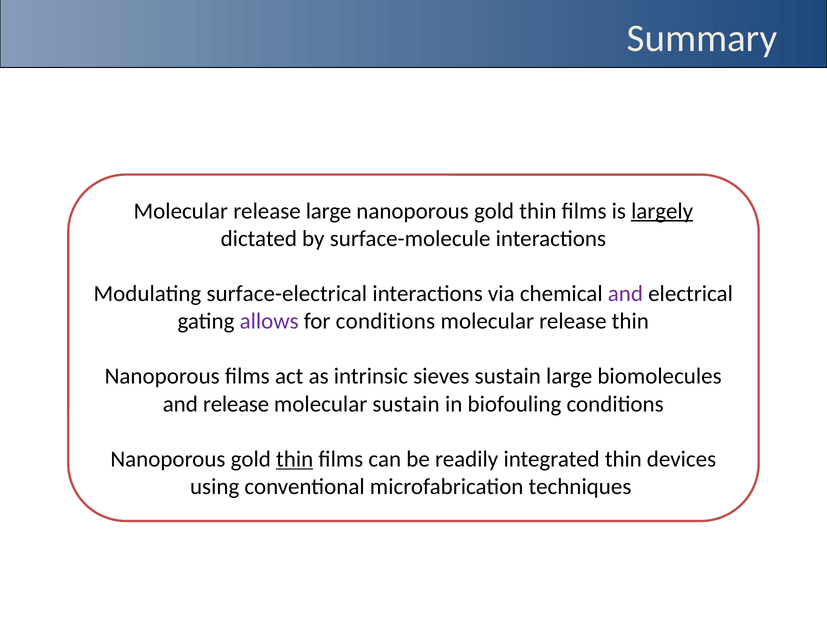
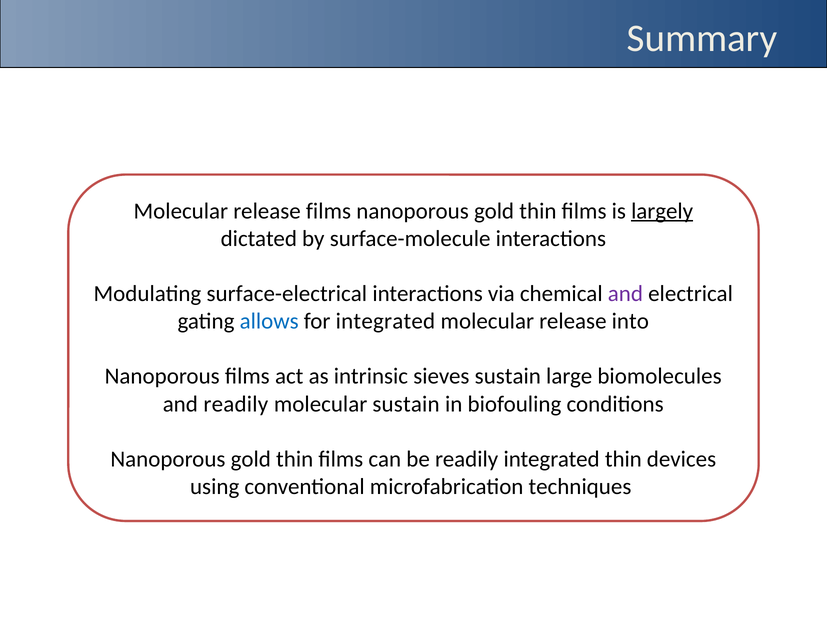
release large: large -> films (328, 211)
allows colour: purple -> blue (269, 321)
for conditions: conditions -> integrated (385, 321)
release thin: thin -> into (630, 321)
and release: release -> readily (236, 404)
thin underline: present -> none (295, 459)
